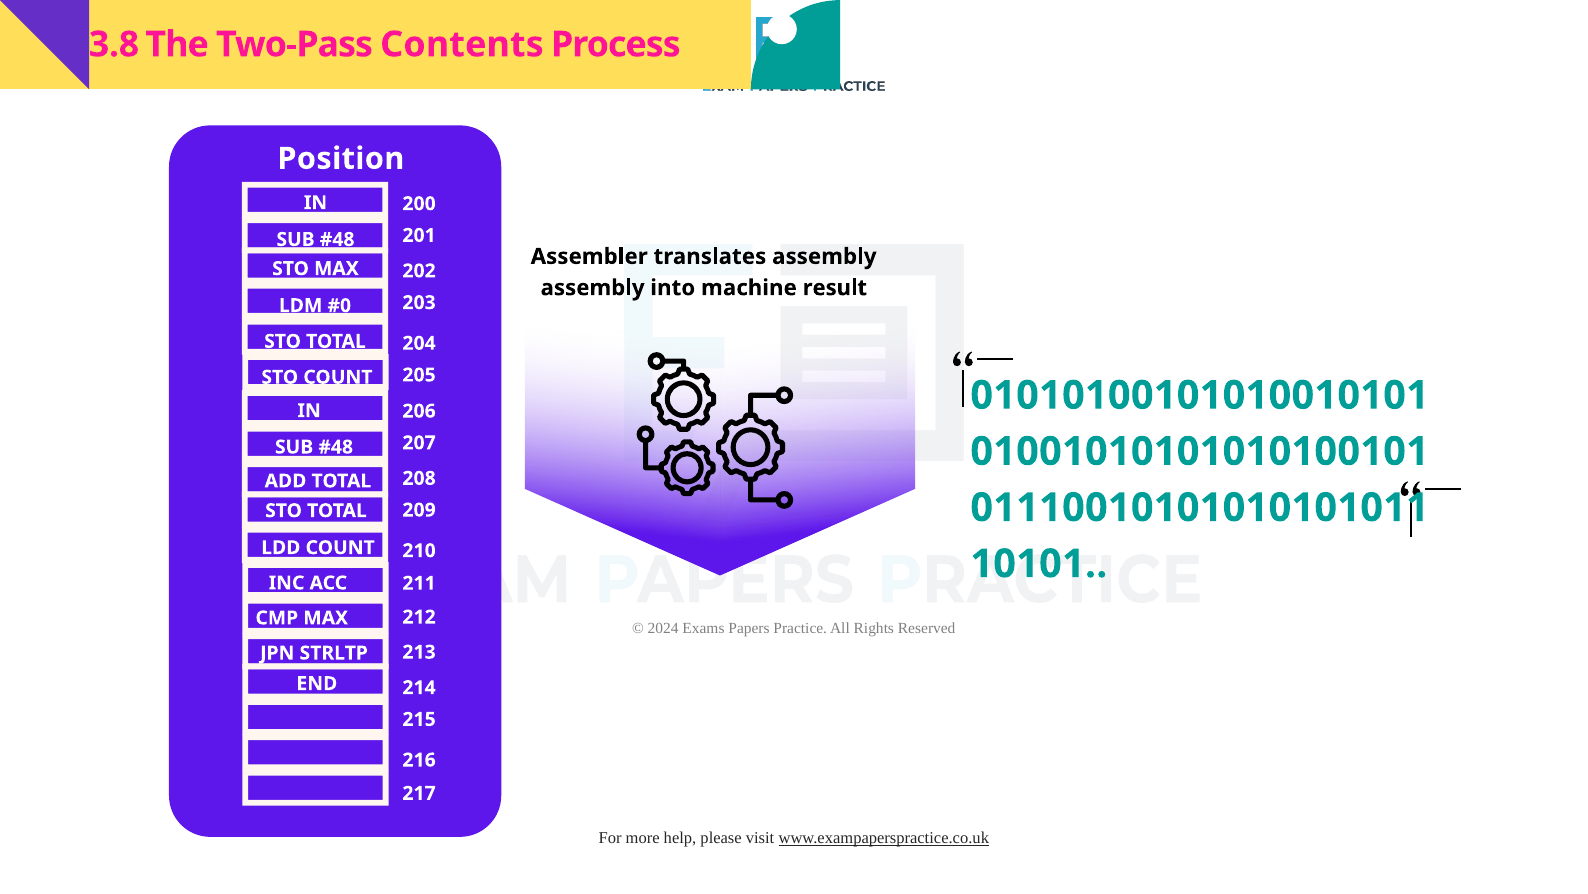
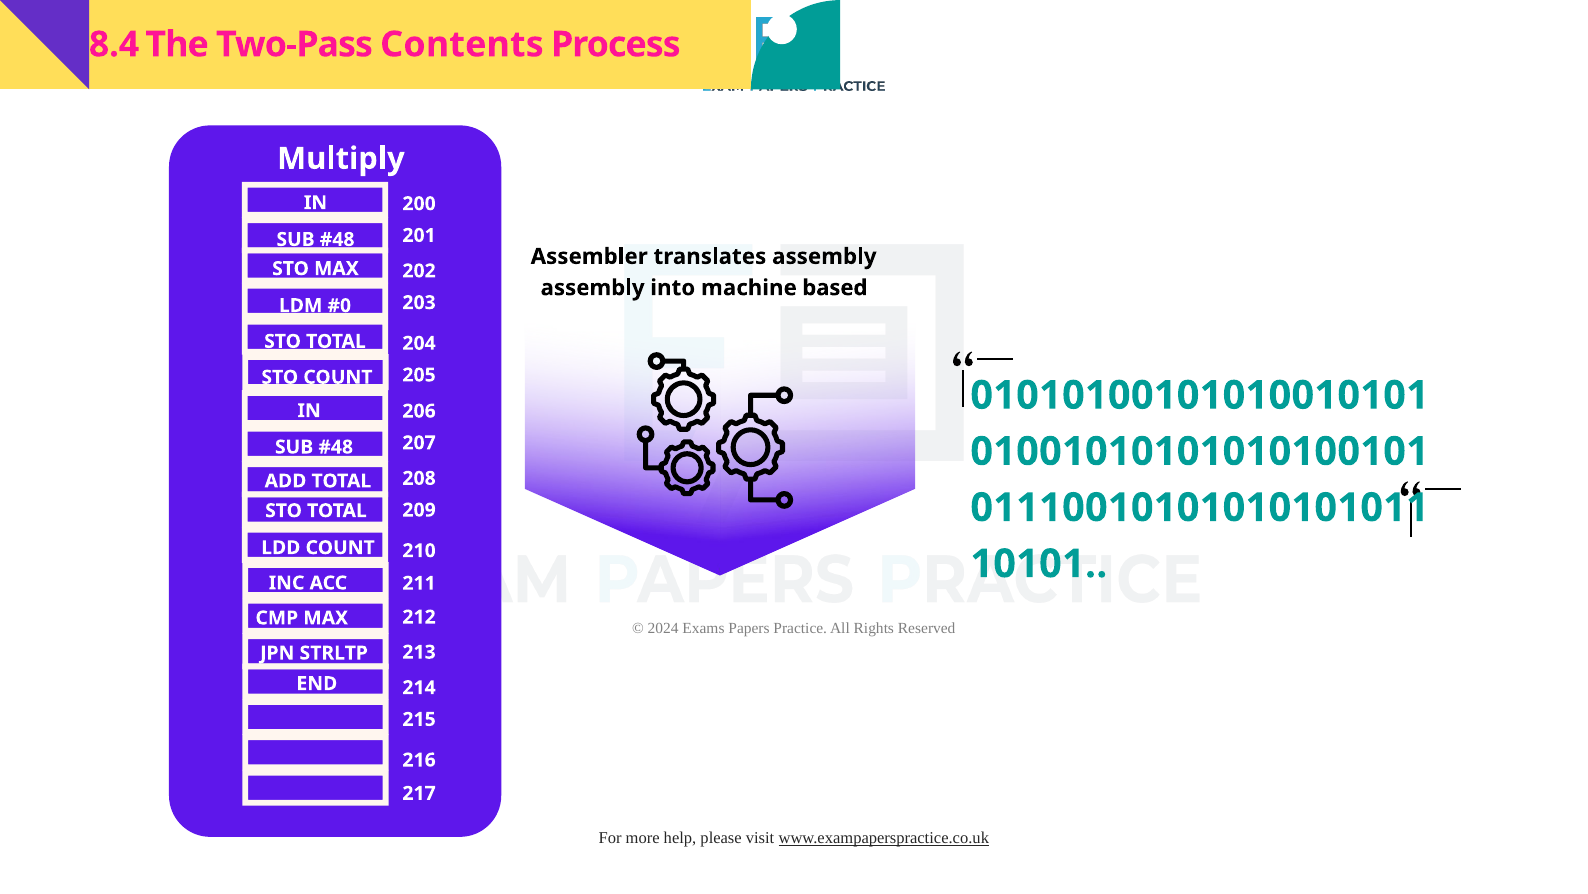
3.8: 3.8 -> 8.4 (114, 44)
Position: Position -> Multiply (341, 158)
result: result -> based (835, 288)
